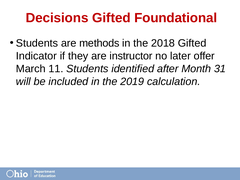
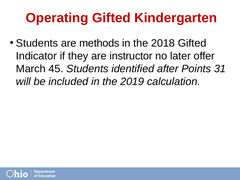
Decisions: Decisions -> Operating (57, 18)
Foundational: Foundational -> Kindergarten (176, 18)
11: 11 -> 45 (56, 69)
Month: Month -> Points (196, 69)
